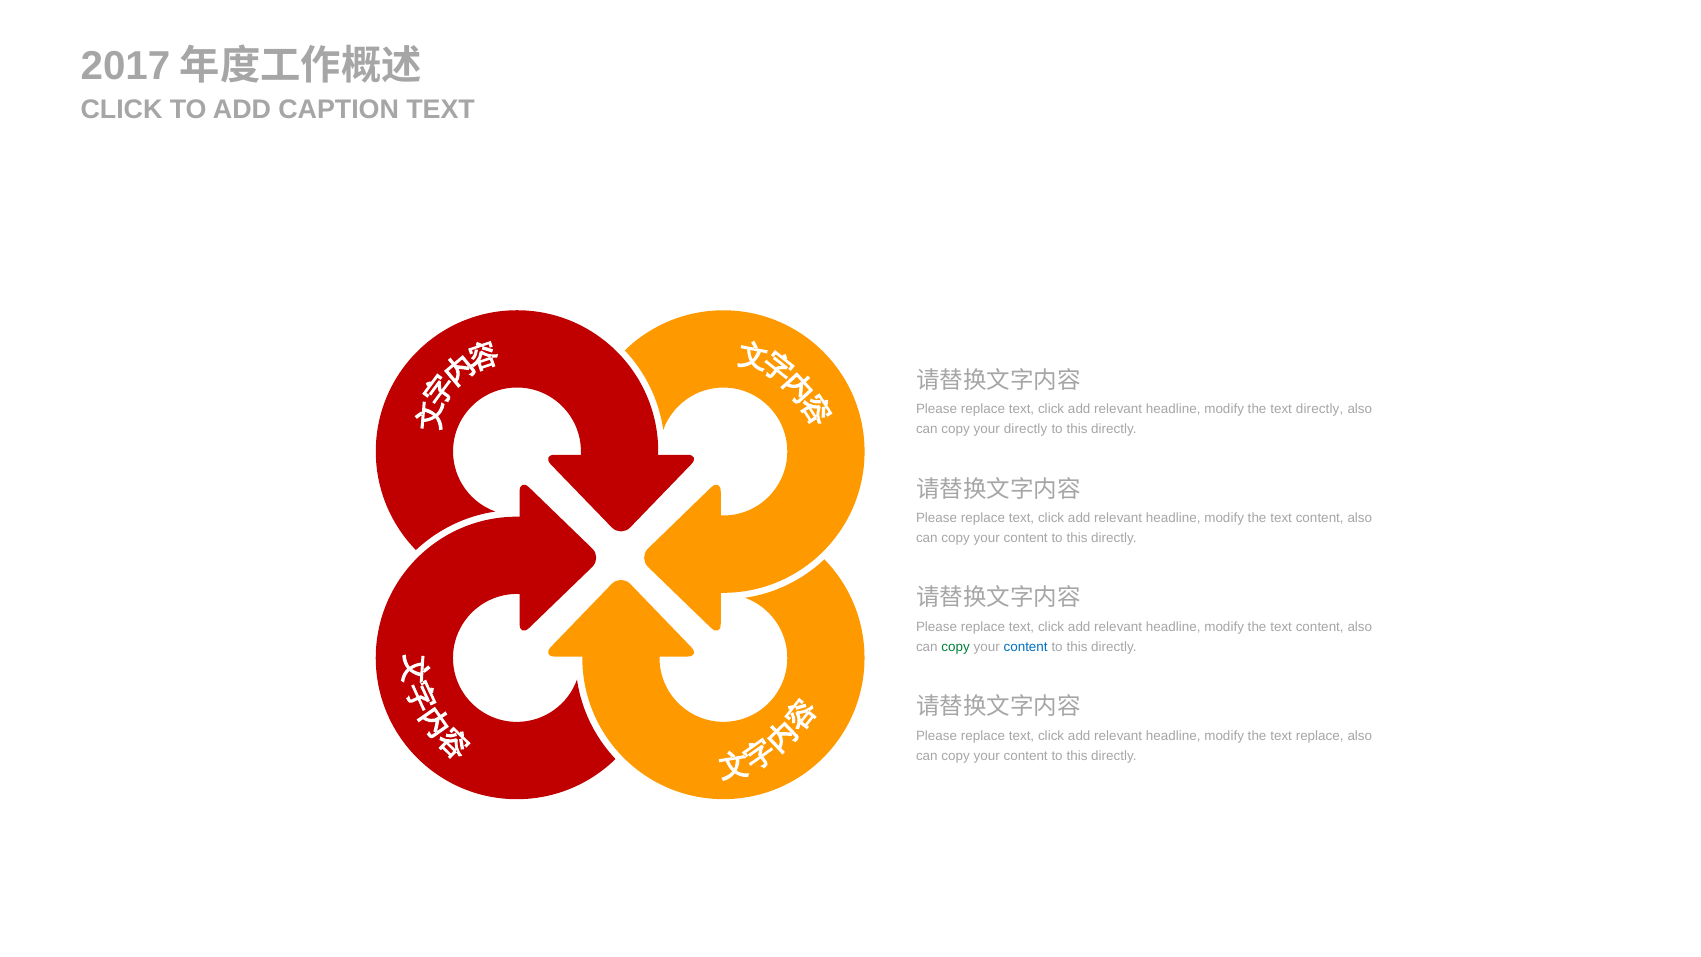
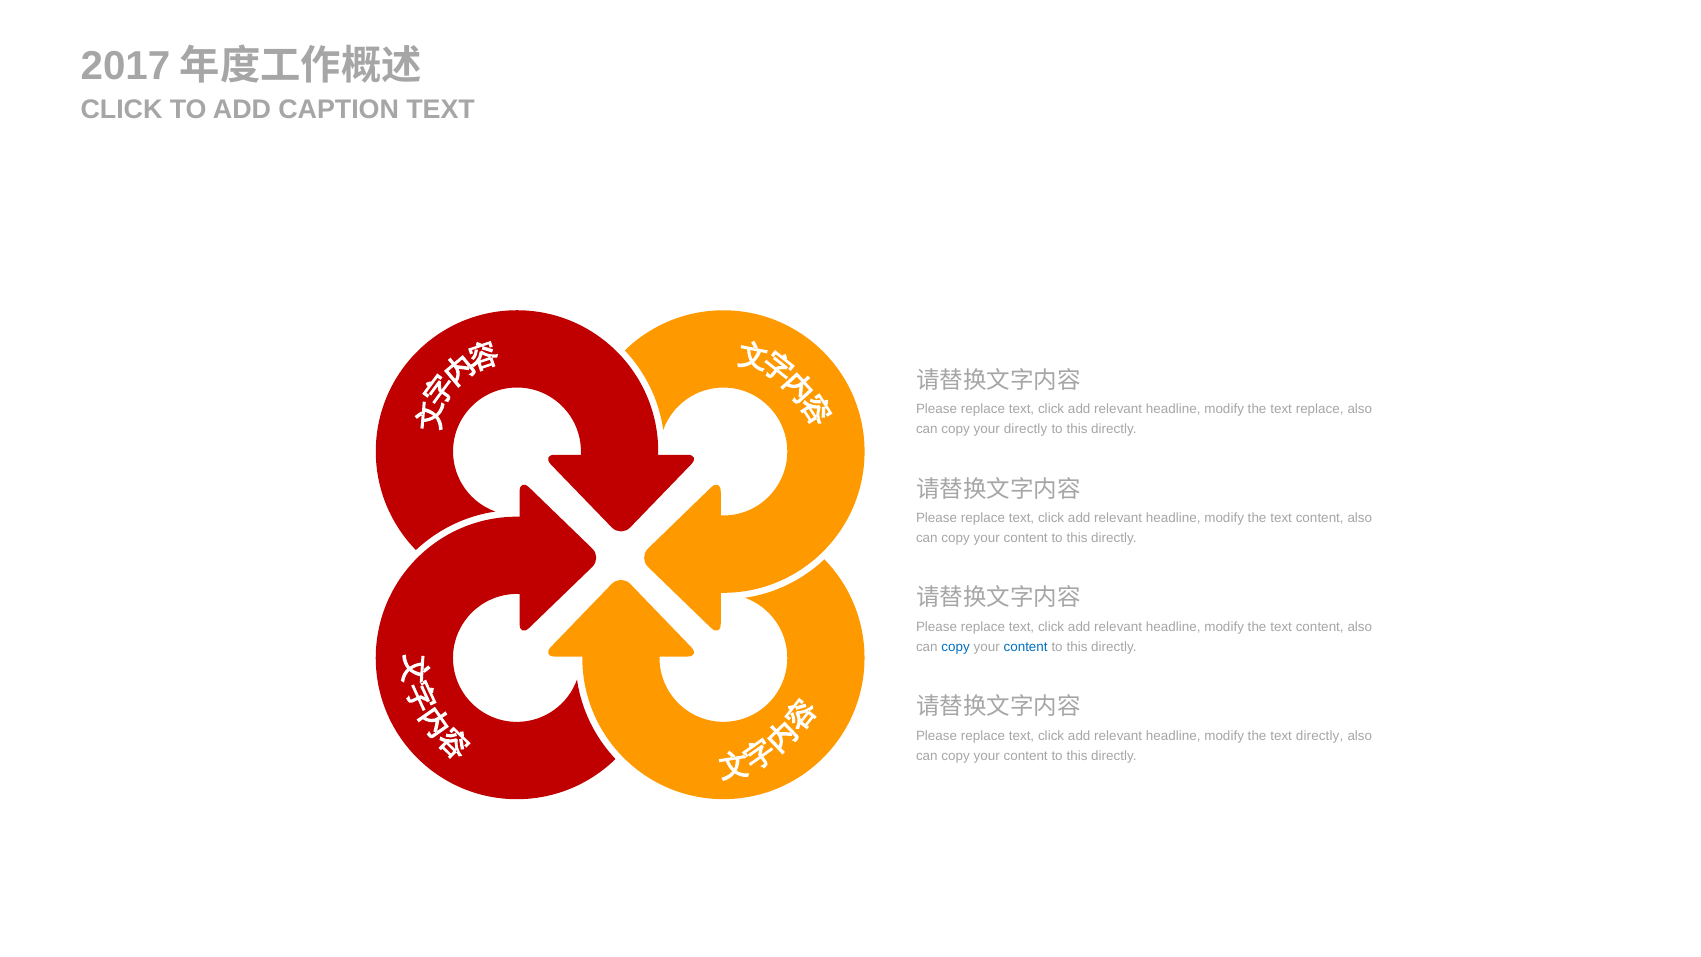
text directly: directly -> replace (1320, 409)
copy colour: green -> blue (956, 647)
text replace: replace -> directly (1320, 736)
